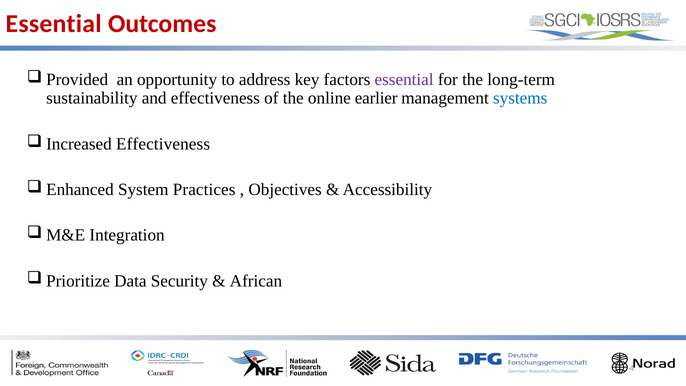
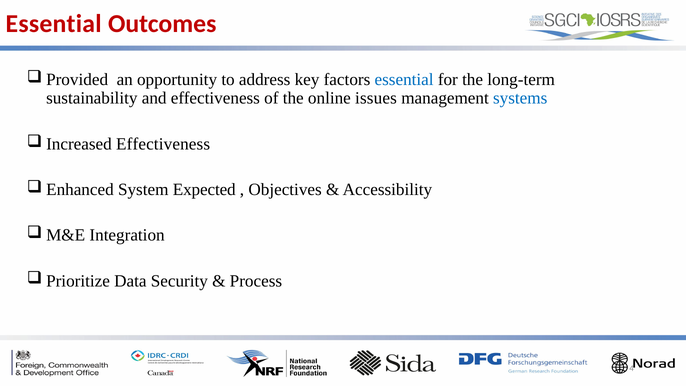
essential colour: purple -> blue (404, 80)
earlier: earlier -> issues (376, 98)
Practices: Practices -> Expected (204, 190)
African: African -> Process (256, 281)
